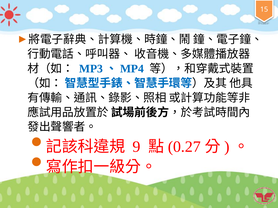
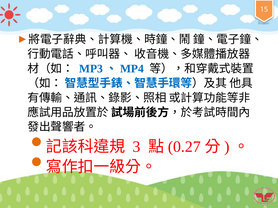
9: 9 -> 3 (136, 147)
